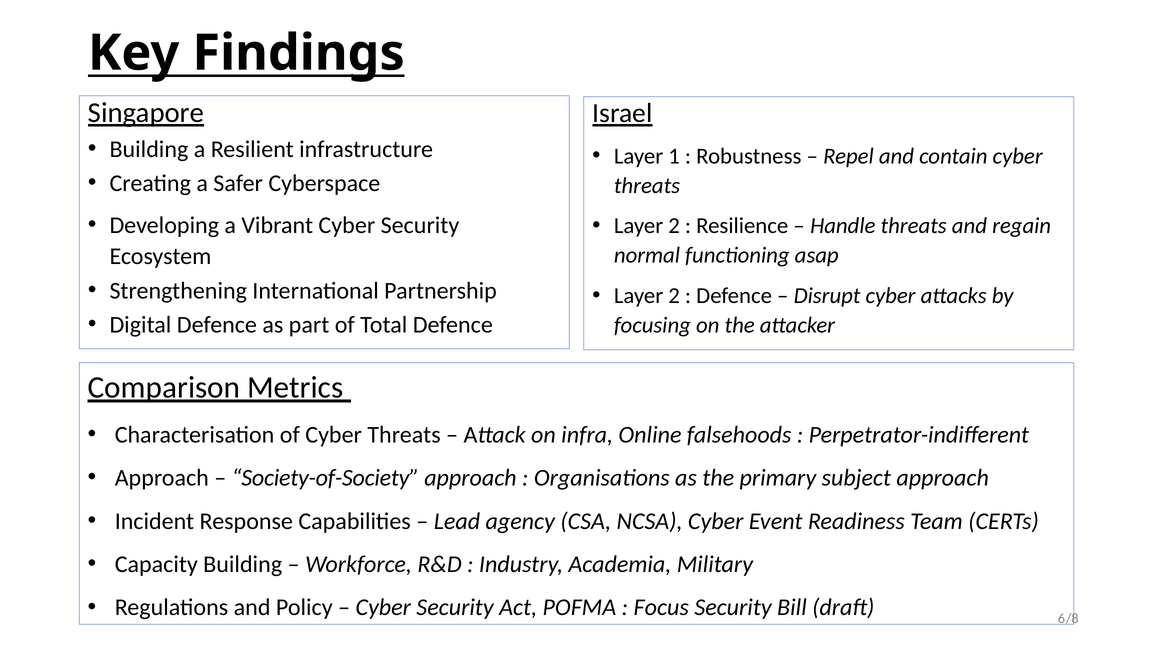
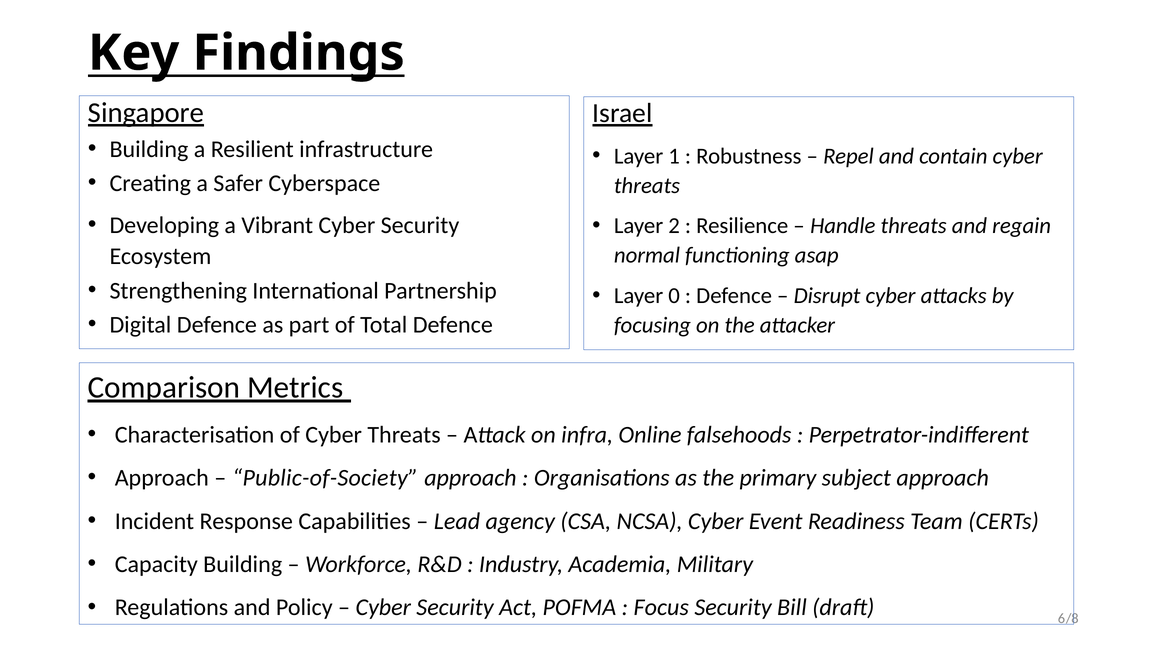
2: 2 -> 0 (674, 296)
Society-of-Society: Society-of-Society -> Public-of-Society (325, 478)
